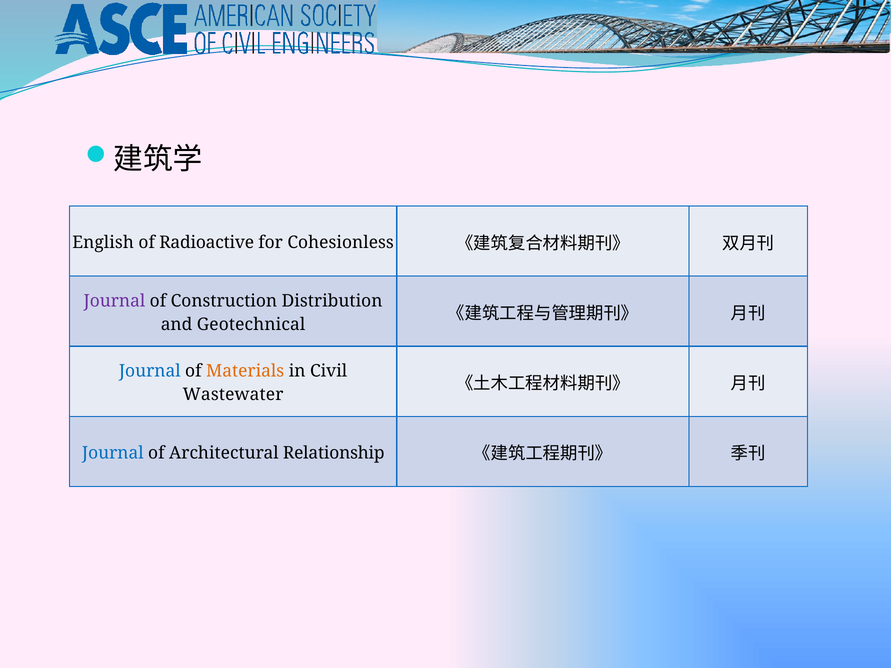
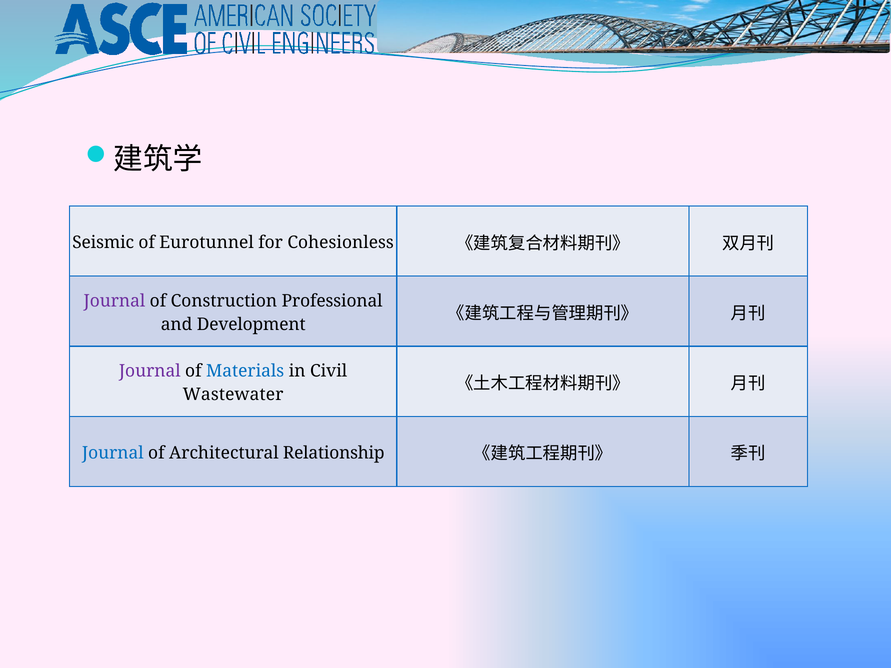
English: English -> Seismic (103, 243)
Radioactive: Radioactive -> Eurotunnel (207, 243)
Distribution: Distribution -> Professional (332, 301)
Geotechnical: Geotechnical -> Development (251, 325)
Journal colour: blue -> purple (150, 371)
Materials colour: orange -> blue (245, 371)
